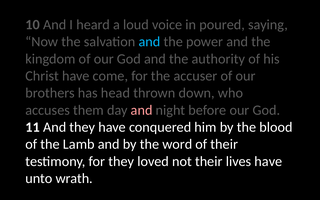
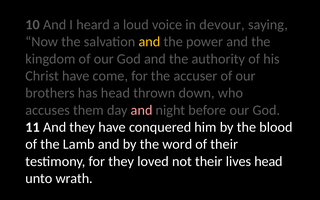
poured: poured -> devour (222, 25)
and colour: light blue -> yellow (149, 42)
lives have: have -> head (268, 161)
